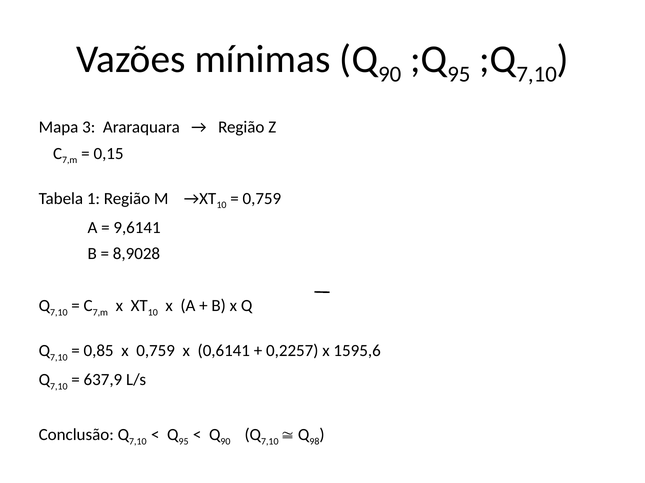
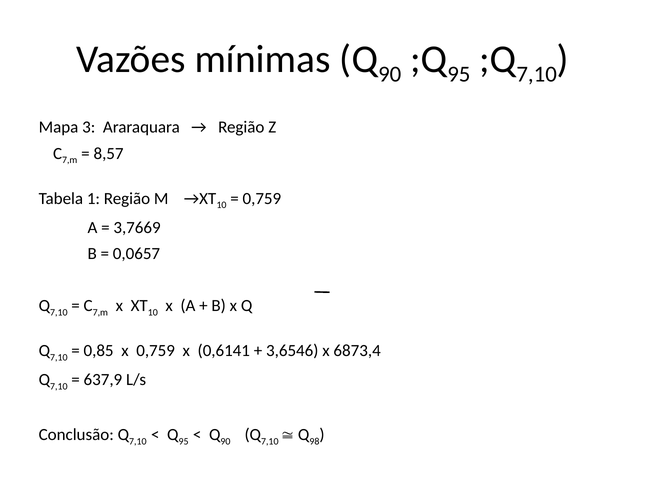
0,15: 0,15 -> 8,57 (109, 154)
9,6141: 9,6141 -> 3,7669 (137, 228)
8,9028: 8,9028 -> 0,0657 (136, 254)
0,2257: 0,2257 -> 3,6546 (292, 351)
1595,6: 1595,6 -> 6873,4 (357, 351)
